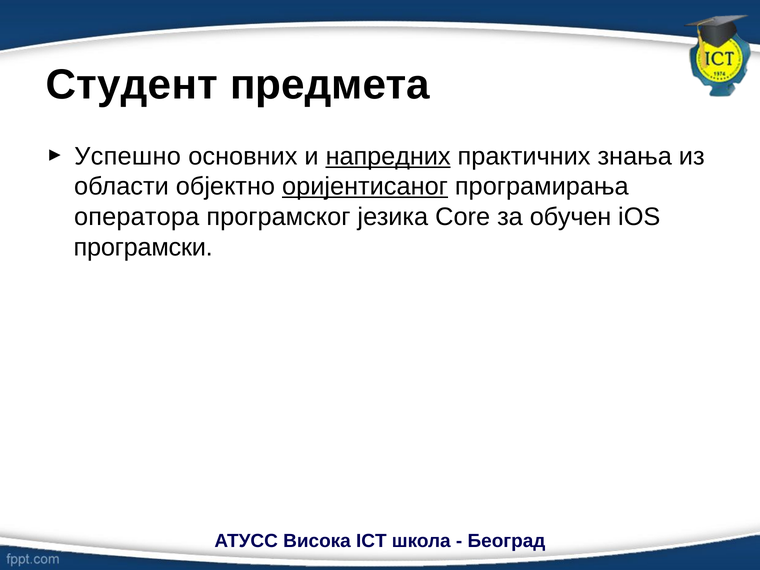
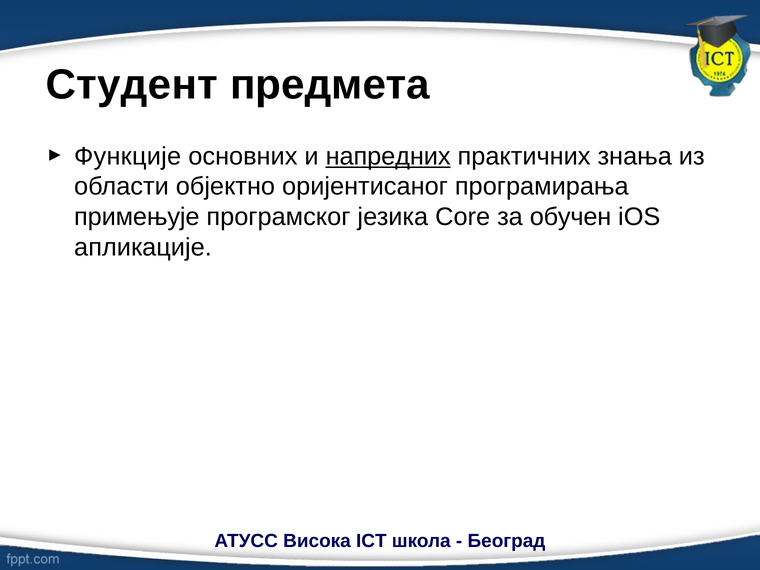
Успешно: Успешно -> Функције (128, 156)
оријентисаног underline: present -> none (365, 187)
оператора: оператора -> примењује (137, 217)
програмски: програмски -> апликације (143, 247)
